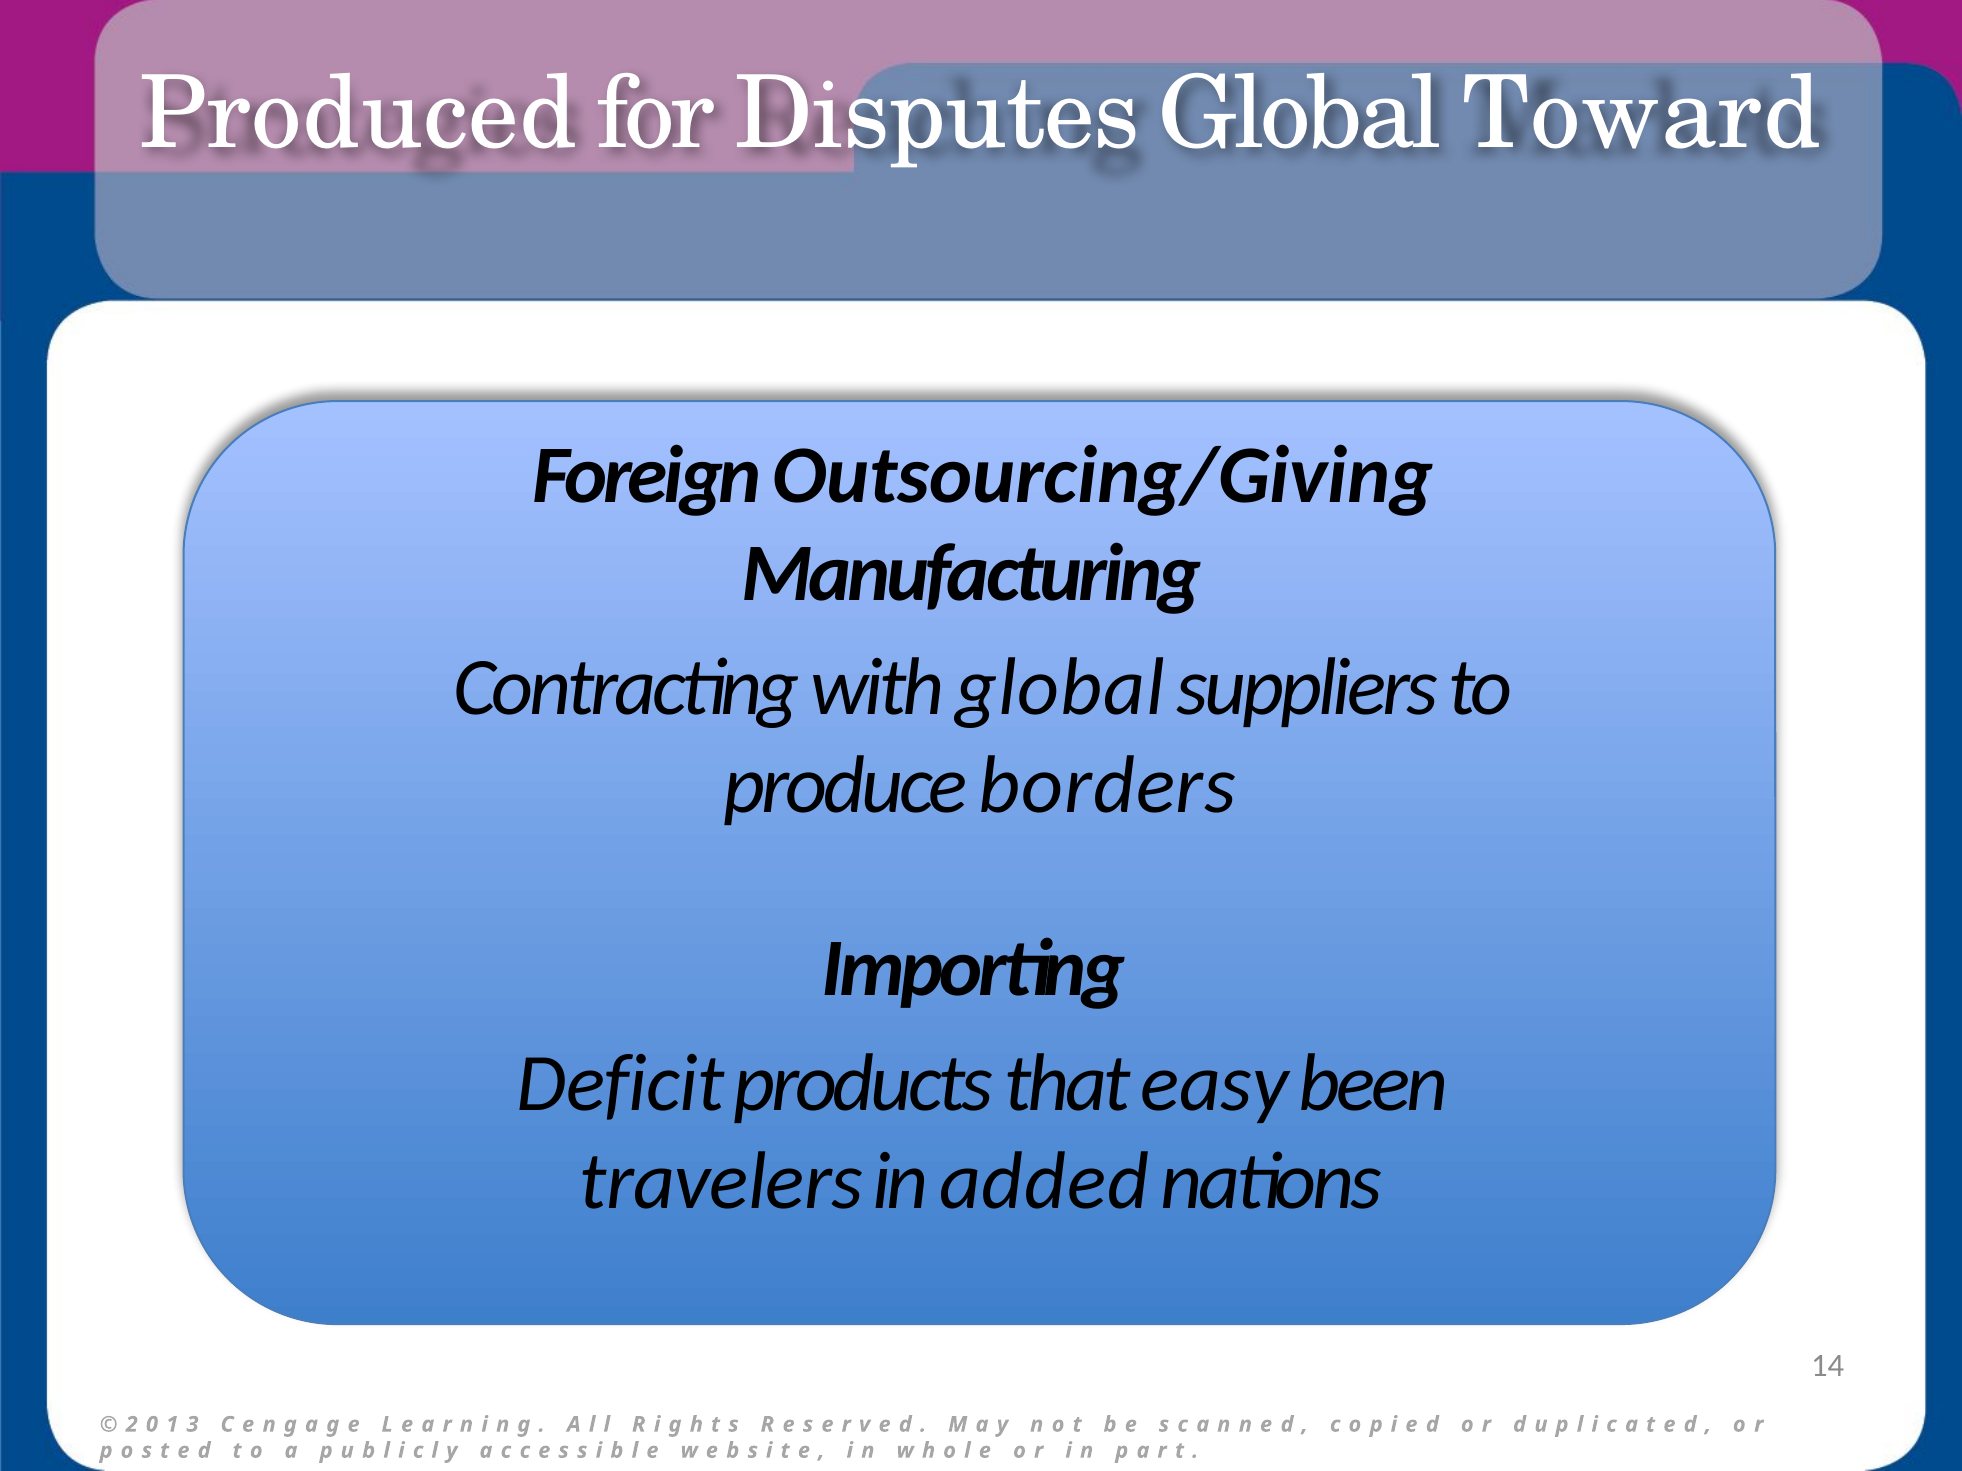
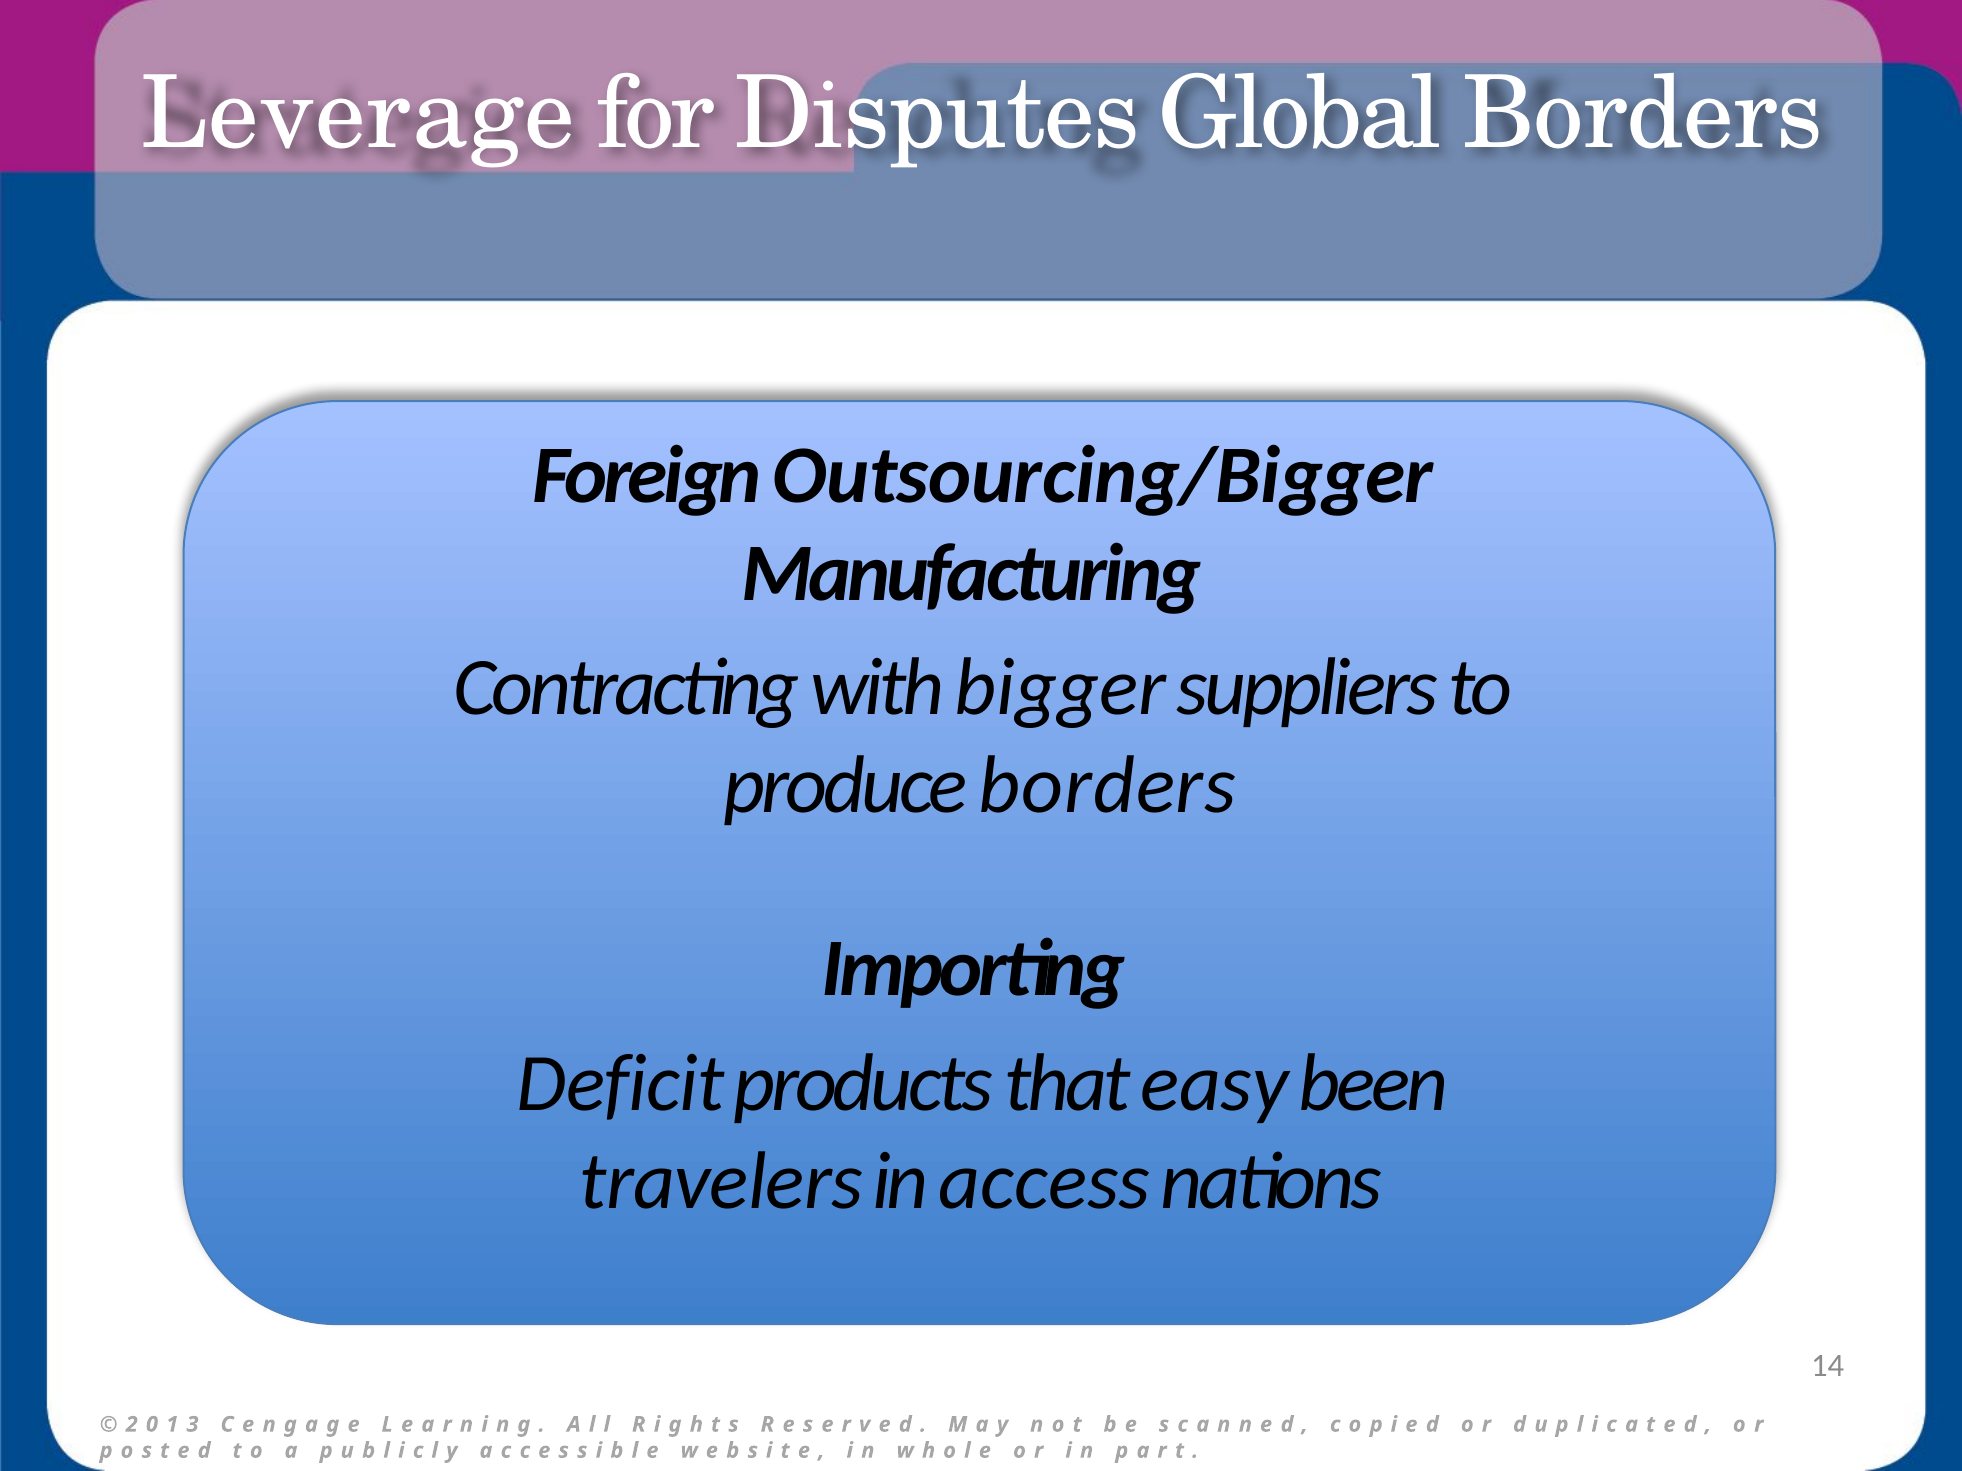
Produced: Produced -> Leverage (358, 114)
Global Toward: Toward -> Borders (1643, 114)
Outsourcing/Giving: Outsourcing/Giving -> Outsourcing/Bigger (1103, 475)
with global: global -> bigger (1061, 688)
added: added -> access (1045, 1182)
